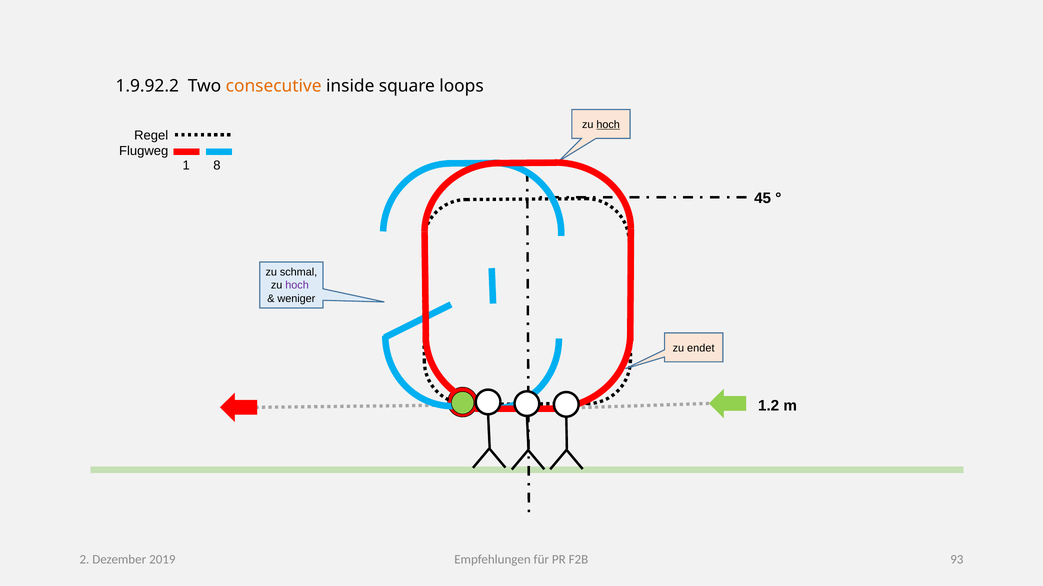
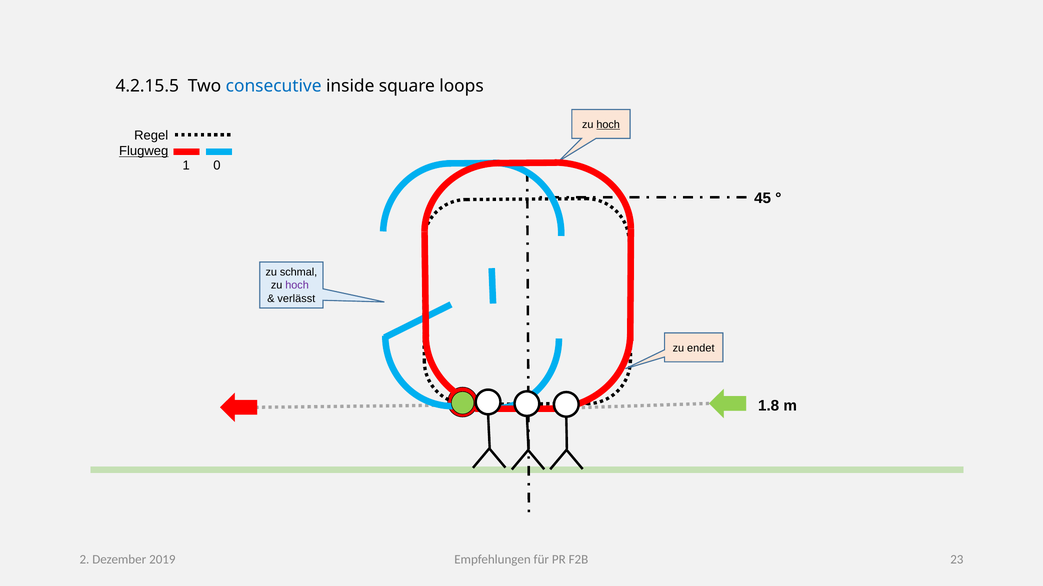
1.9.92.2: 1.9.92.2 -> 4.2.15.5 (147, 86)
consecutive colour: orange -> blue (274, 86)
Flugweg underline: none -> present (144, 151)
8: 8 -> 0 (217, 165)
weniger: weniger -> verlässt (296, 299)
1.2: 1.2 -> 1.8 (769, 406)
93: 93 -> 23 (957, 560)
